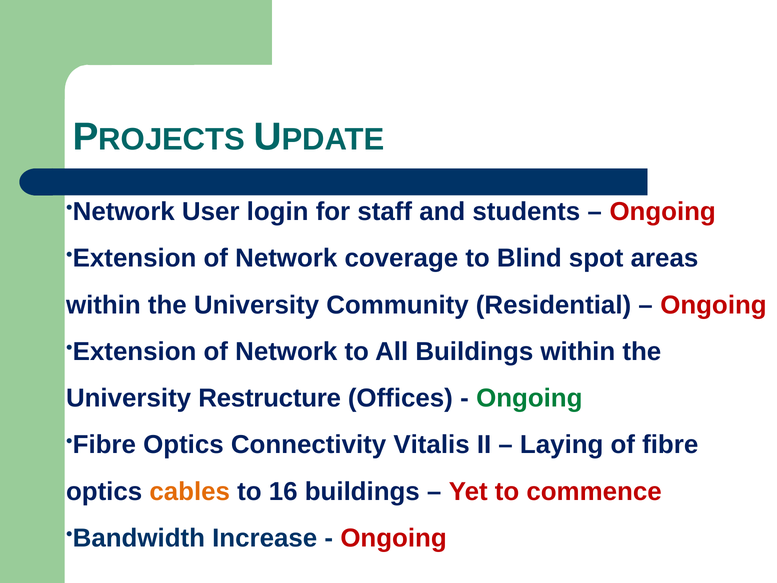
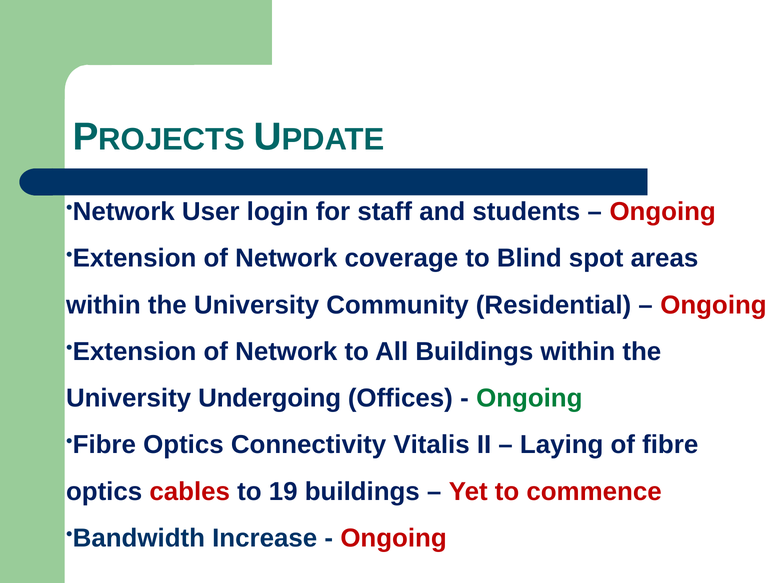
Restructure: Restructure -> Undergoing (270, 398)
cables colour: orange -> red (190, 491)
16: 16 -> 19 (283, 491)
